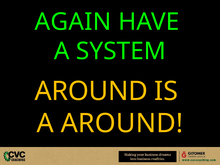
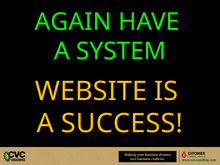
AROUND: AROUND -> WEBSITE (91, 91)
A AROUND: AROUND -> SUCCESS (122, 123)
